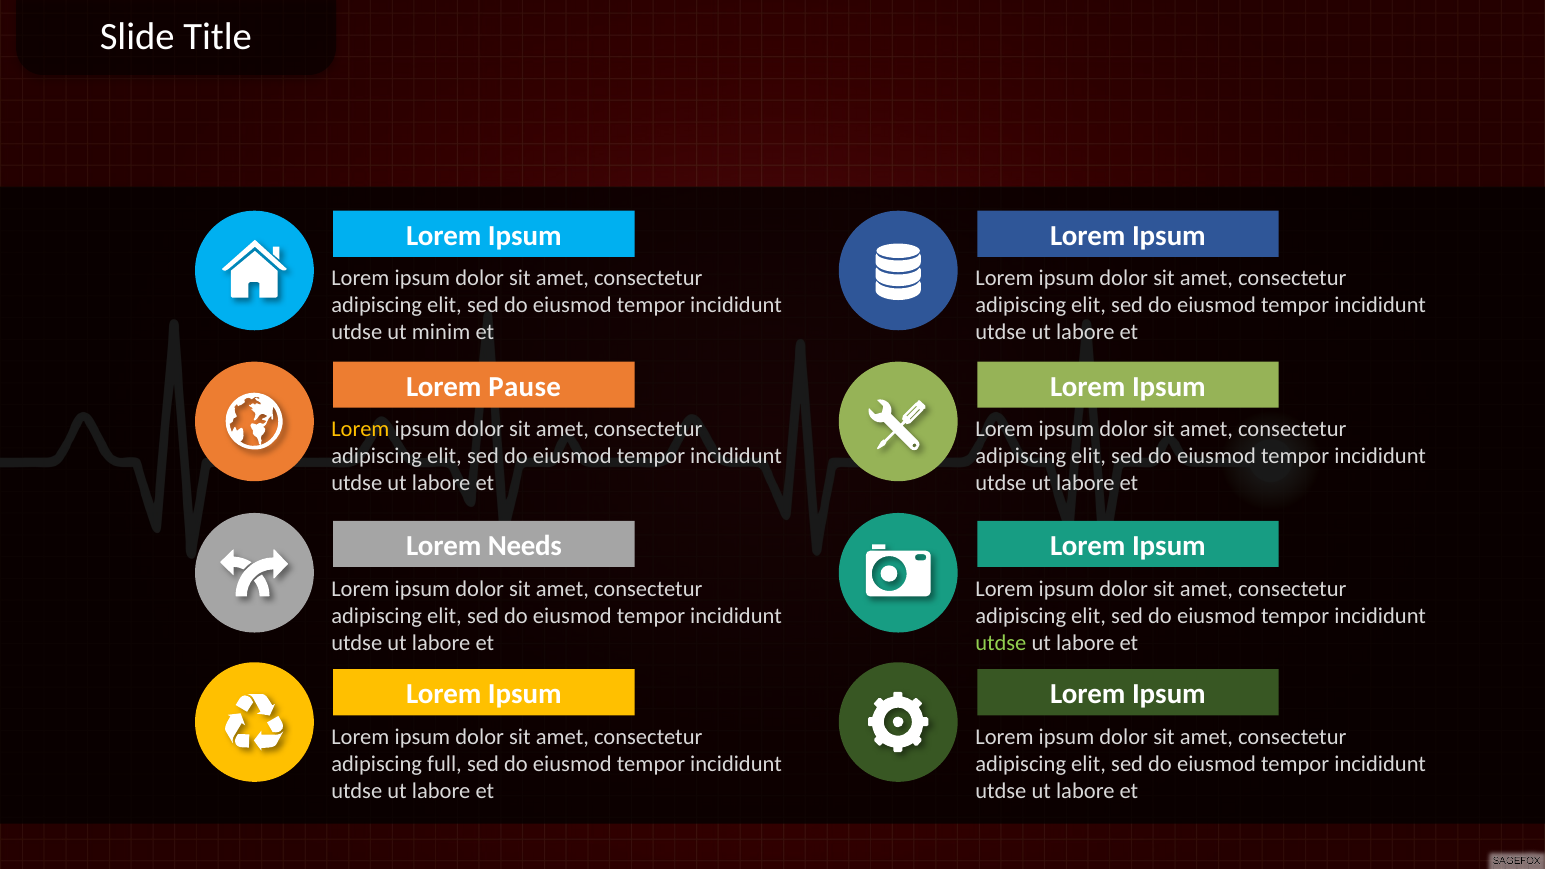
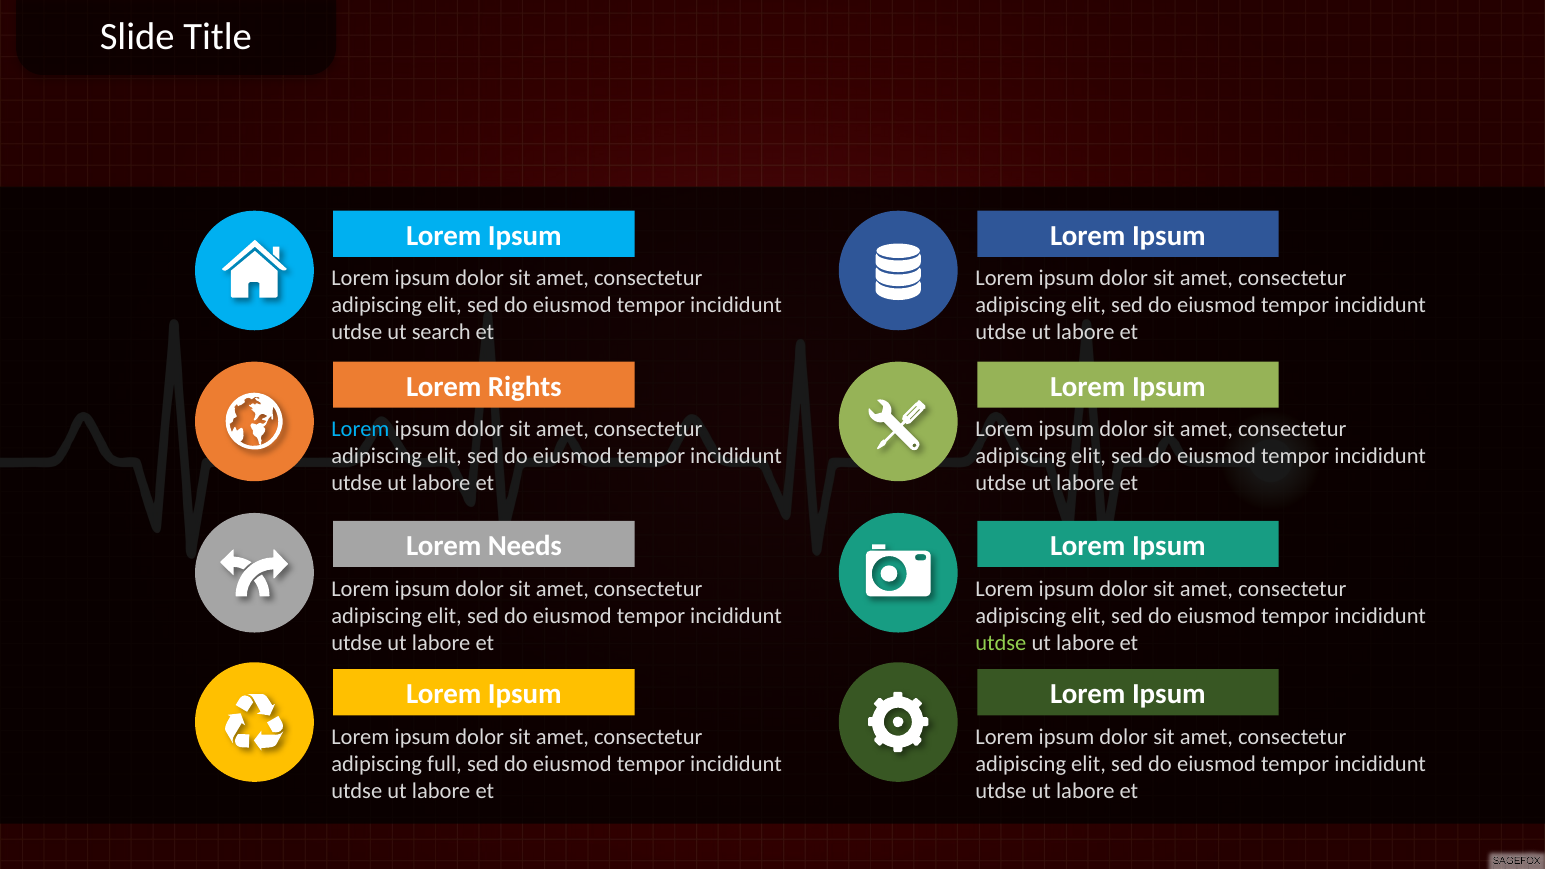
minim: minim -> search (441, 333)
Pause: Pause -> Rights (525, 387)
Lorem colour: yellow -> light blue (360, 429)
